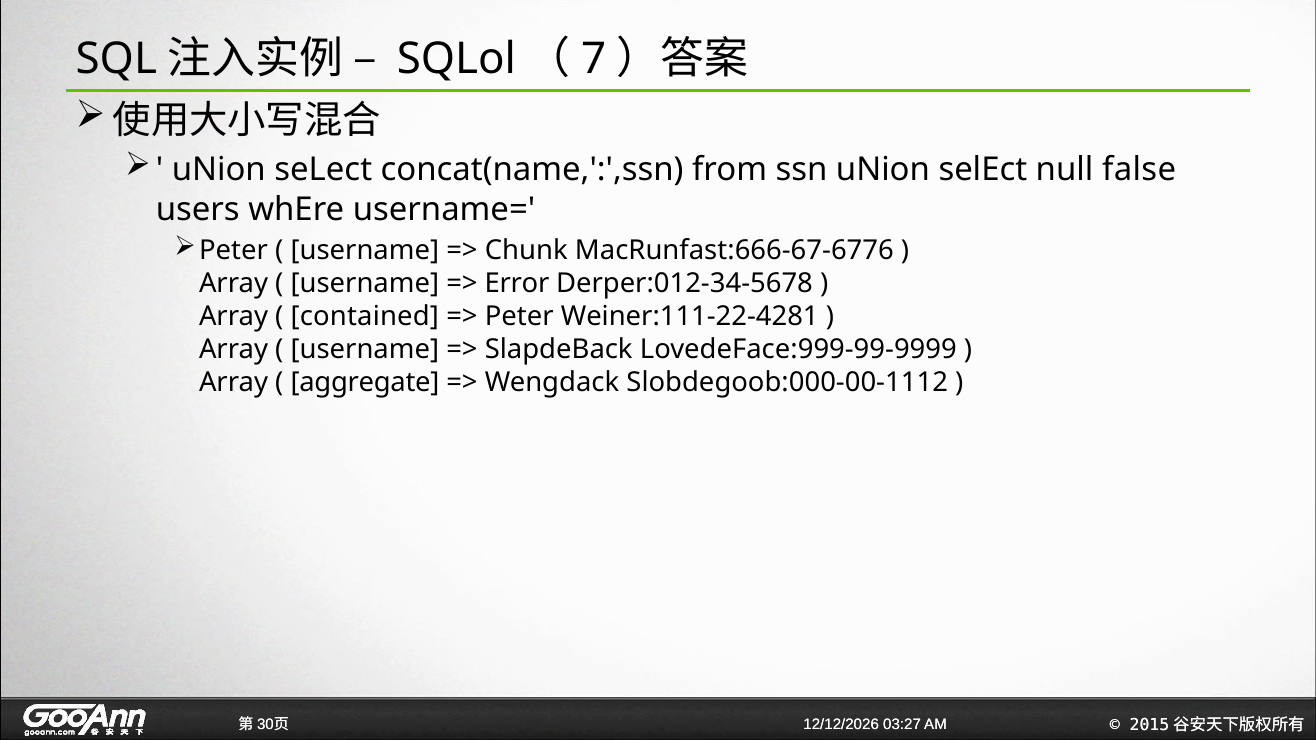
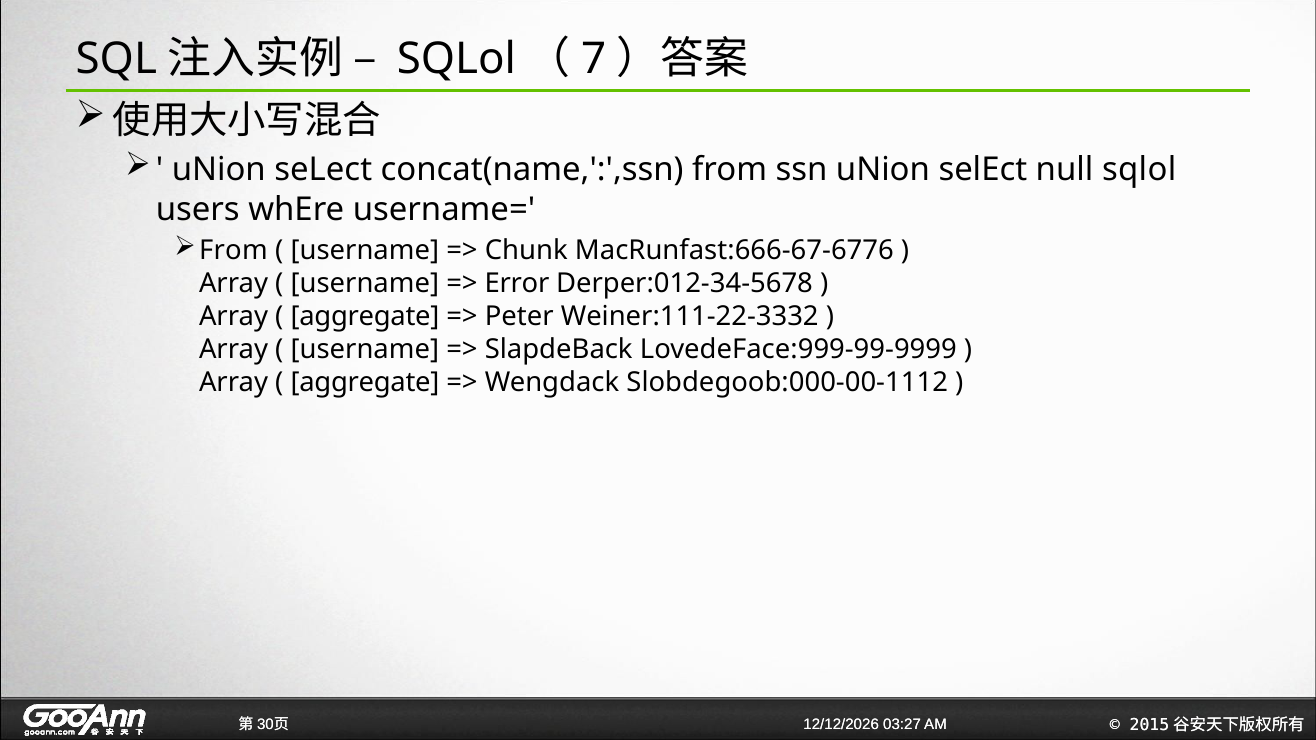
null false: false -> sqlol (1139, 170)
Peter: Peter -> From (233, 251)
contained: contained -> aggregate (365, 317)
Weiner:111-22-4281: Weiner:111-22-4281 -> Weiner:111-22-3332 (690, 317)
